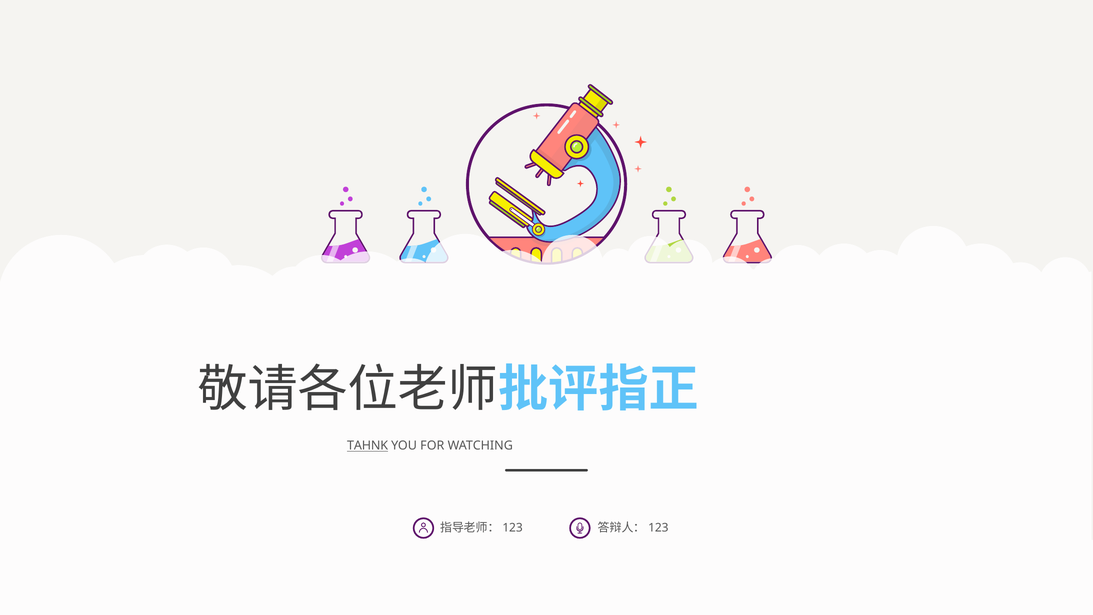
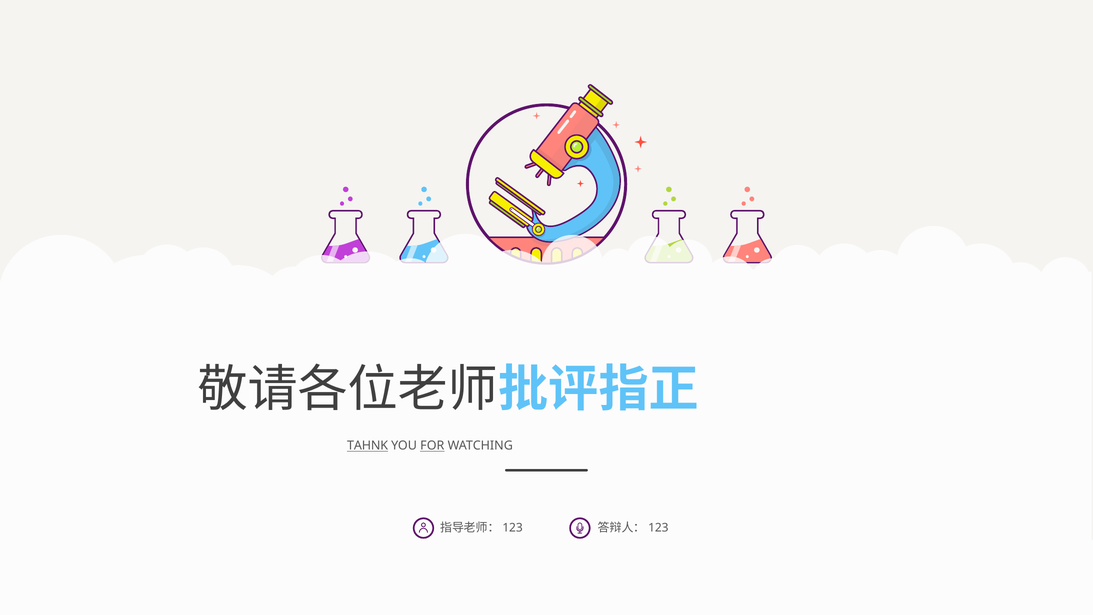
FOR underline: none -> present (432, 446)
